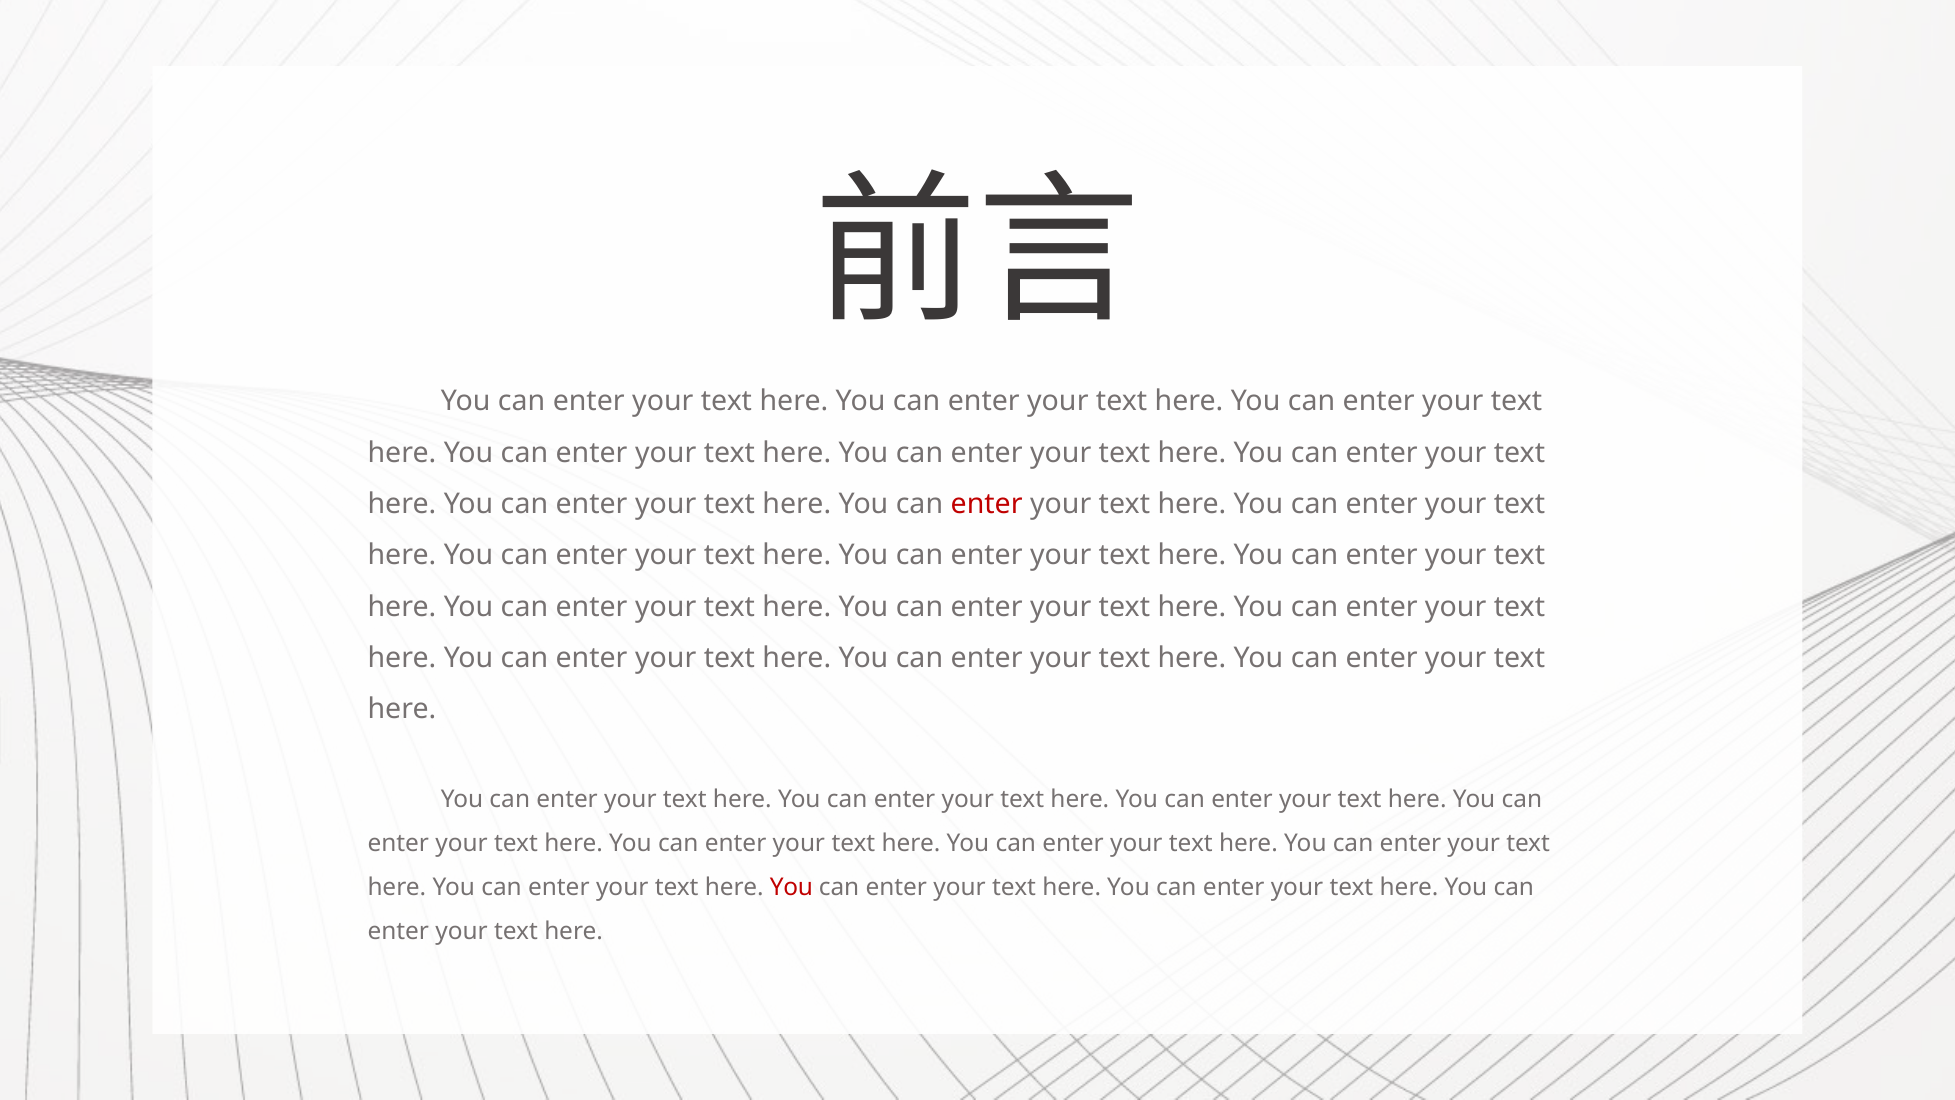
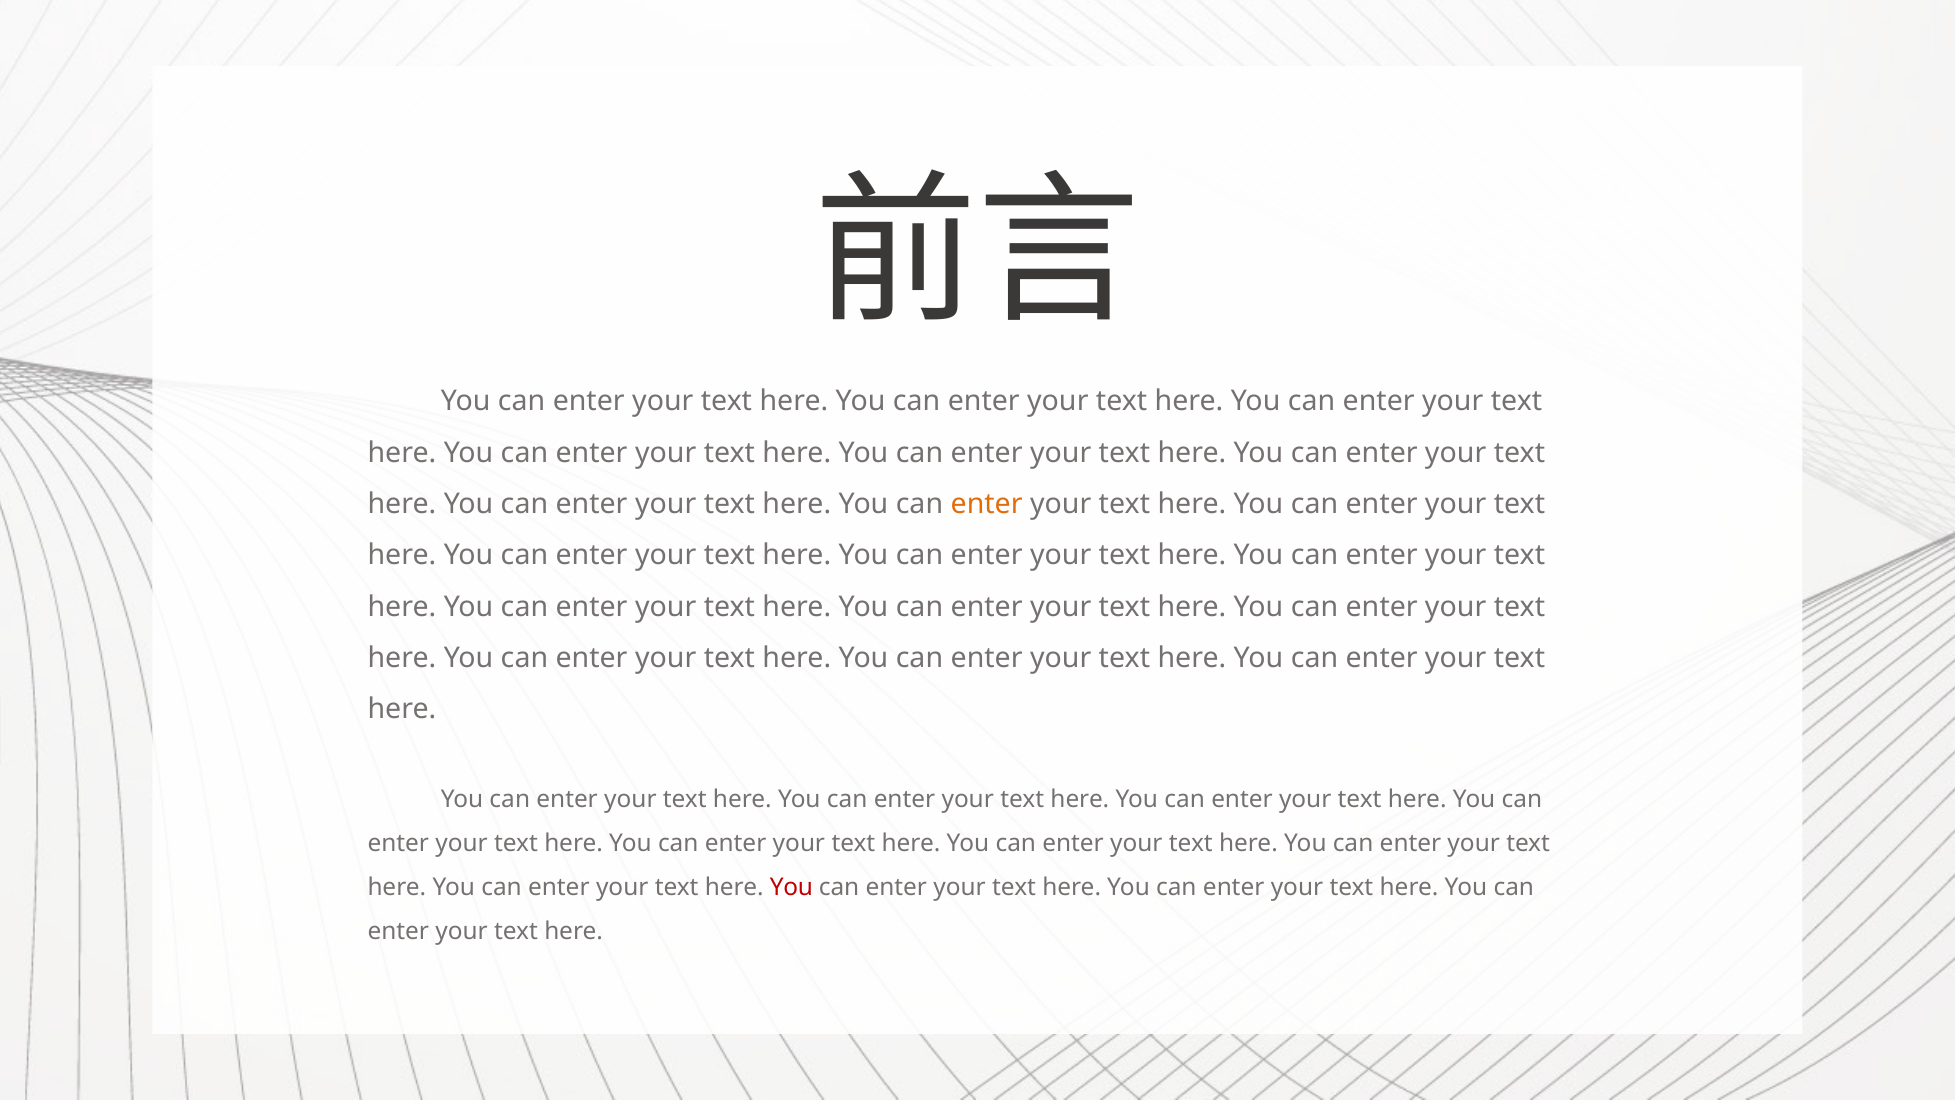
enter colour: red -> orange (987, 504)
